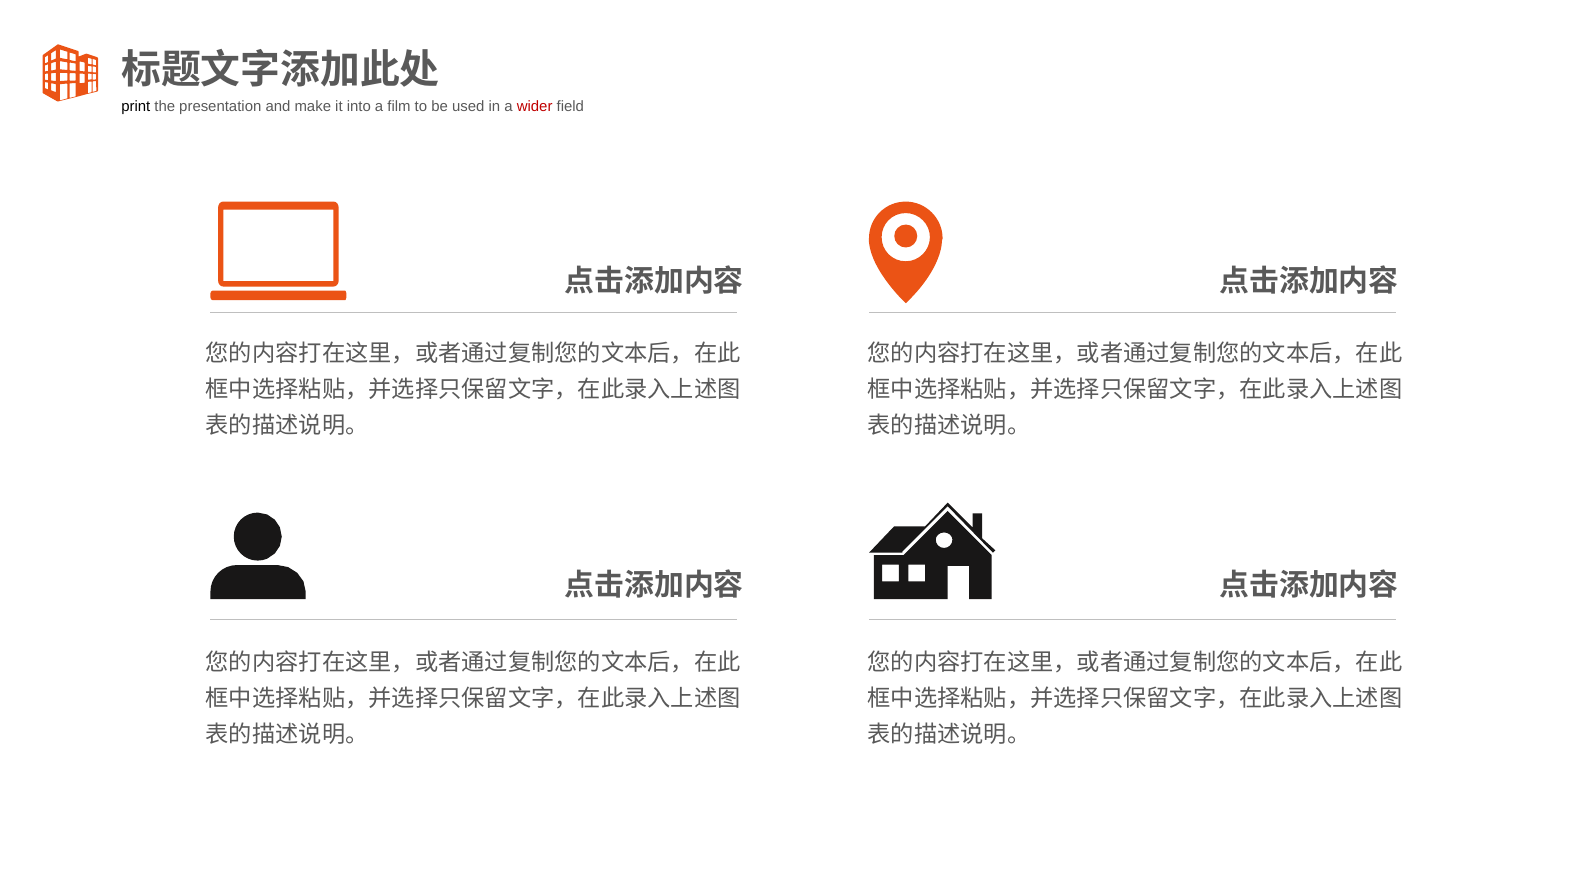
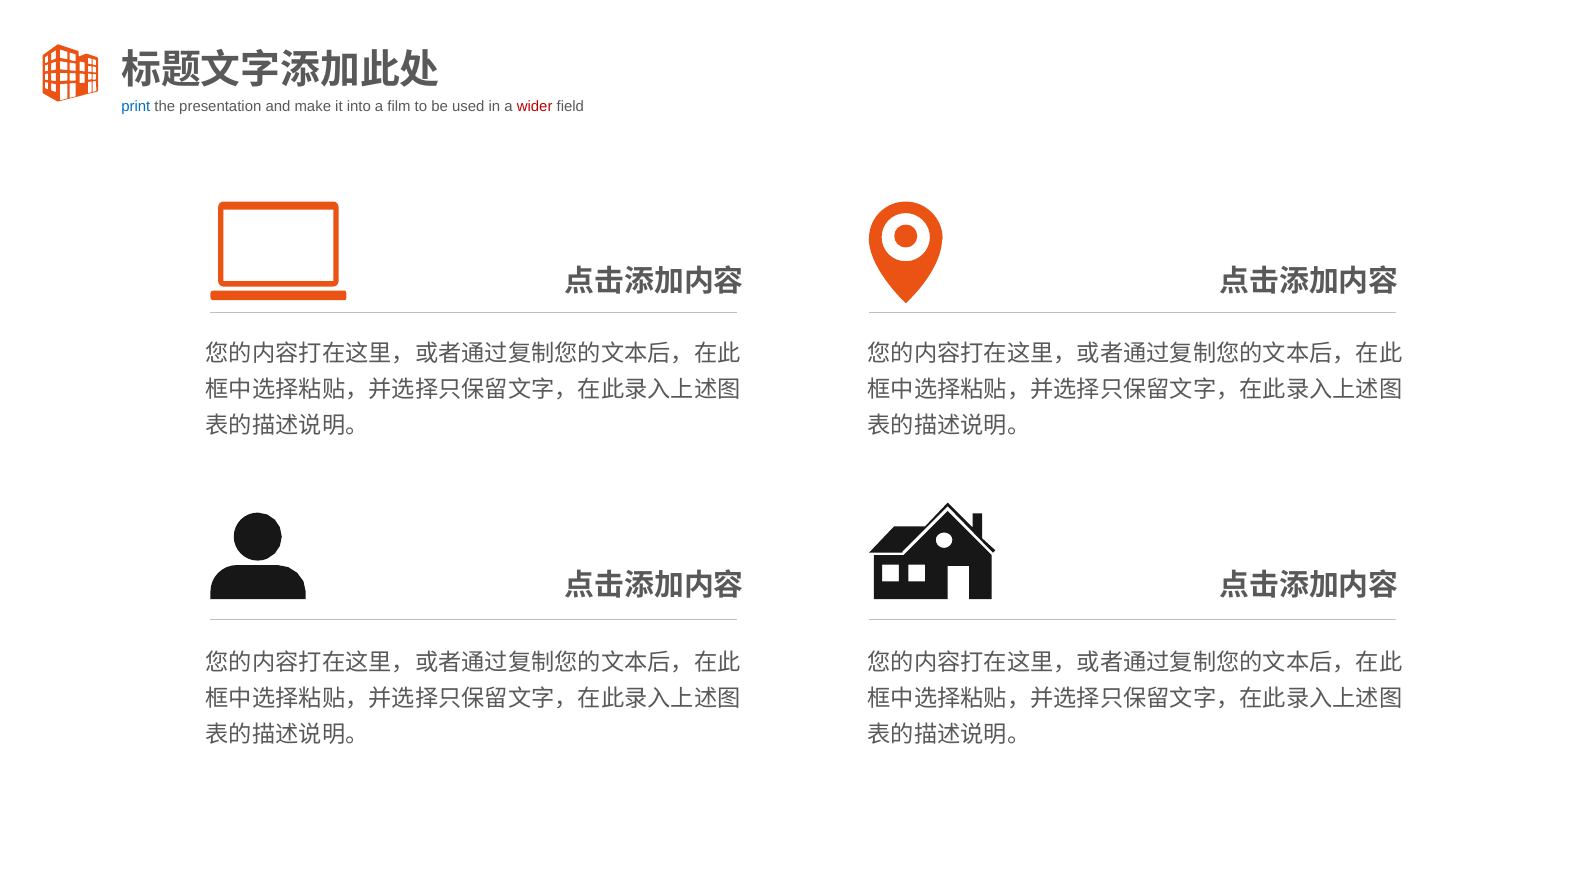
print colour: black -> blue (136, 106)
